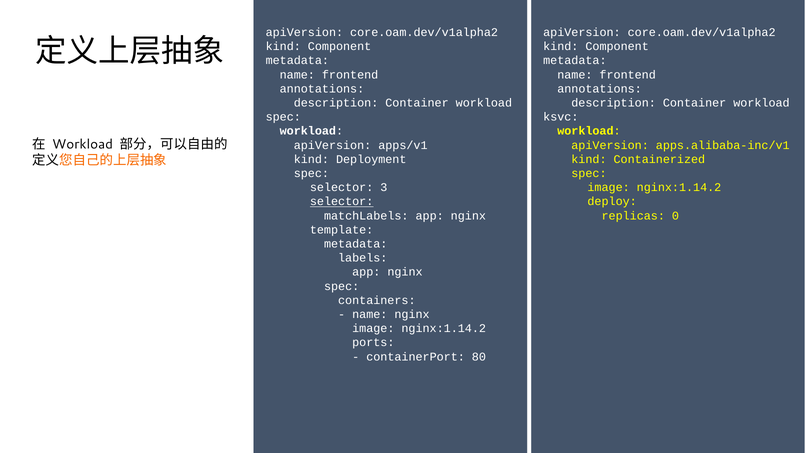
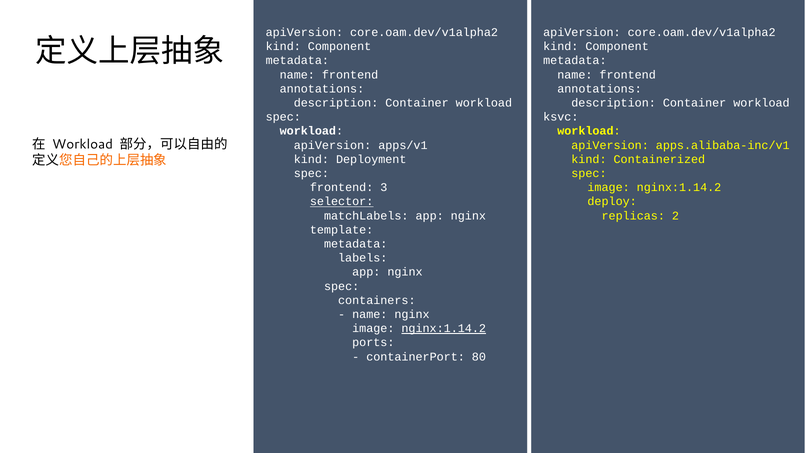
selector: selector -> frontend (342, 188)
0: 0 -> 2 (676, 216)
nginx:1.14.2 underline: none -> present (444, 329)
